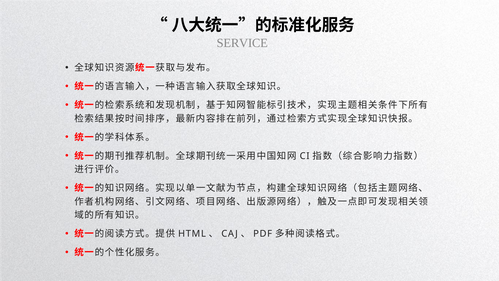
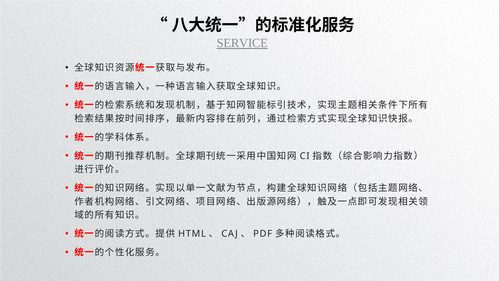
SERVICE underline: none -> present (242, 43)
